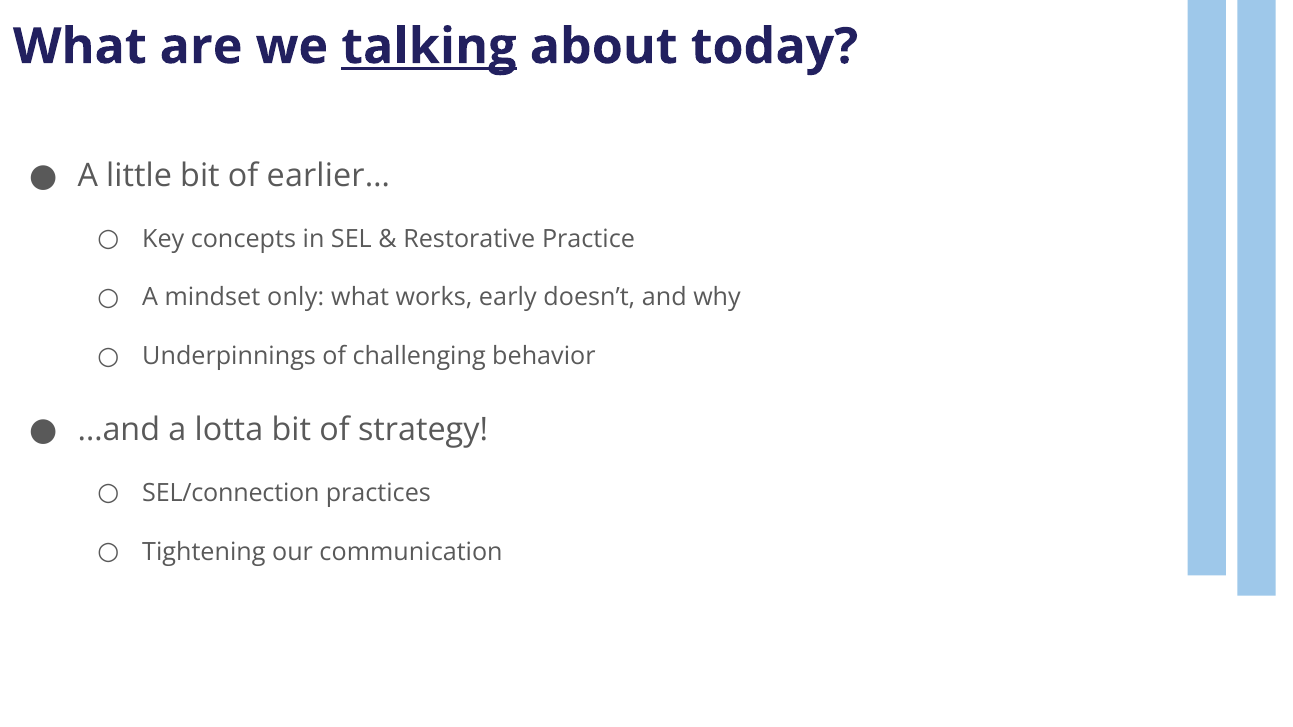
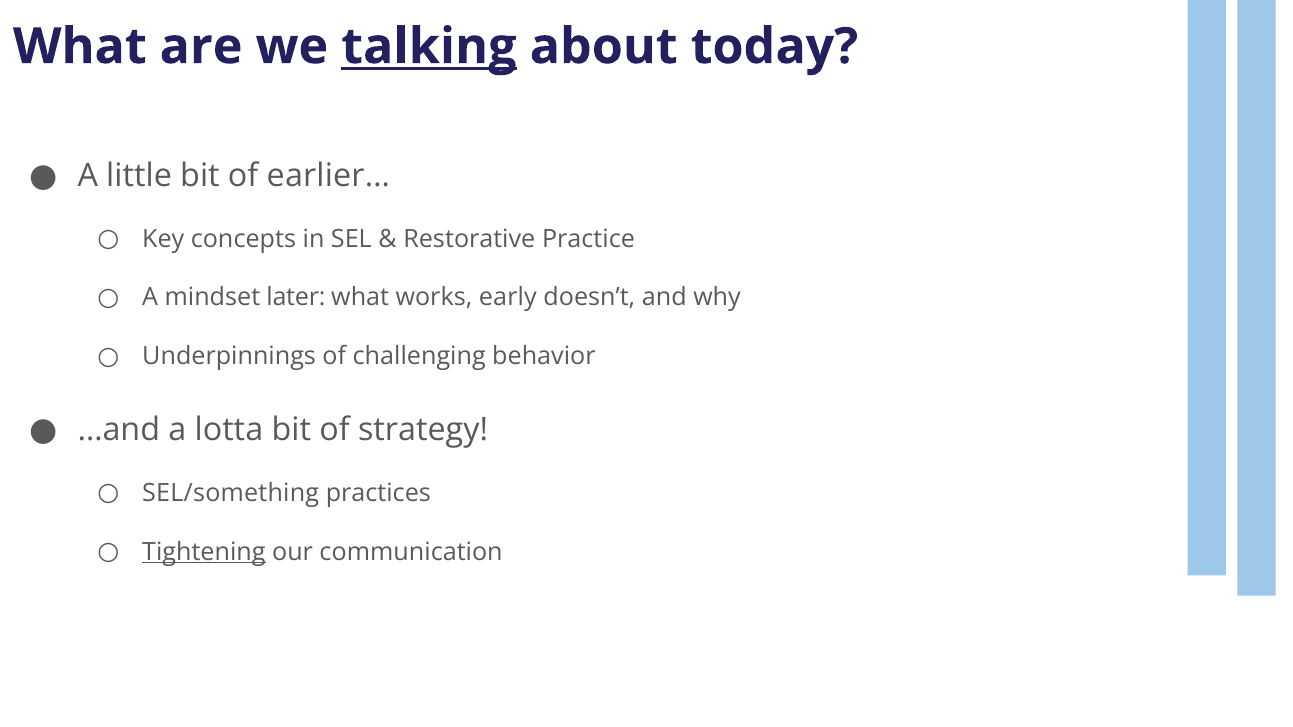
only: only -> later (296, 298)
SEL/connection: SEL/connection -> SEL/something (231, 493)
Tightening underline: none -> present (204, 552)
